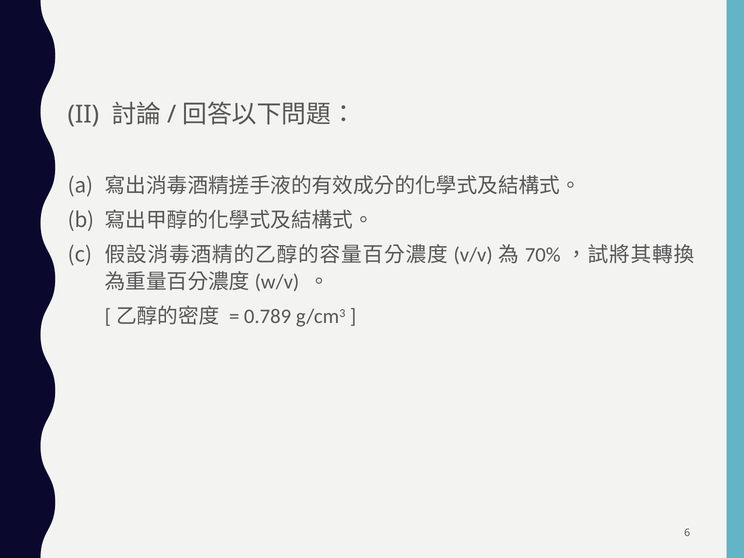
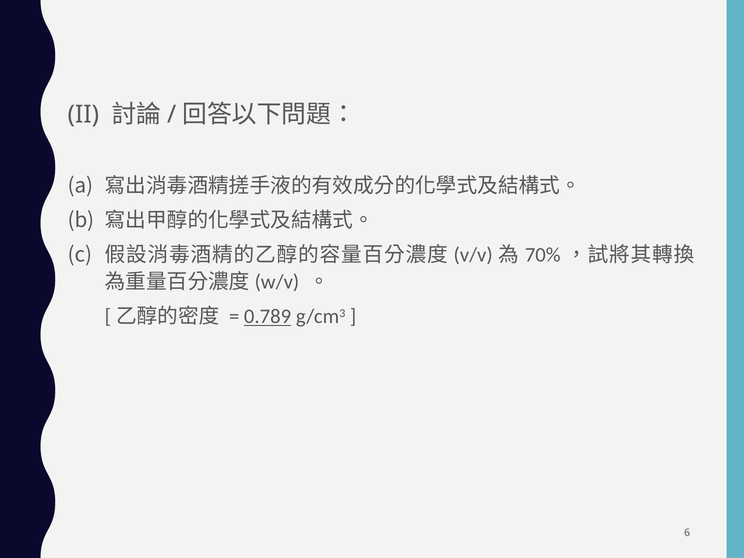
0.789 underline: none -> present (268, 317)
